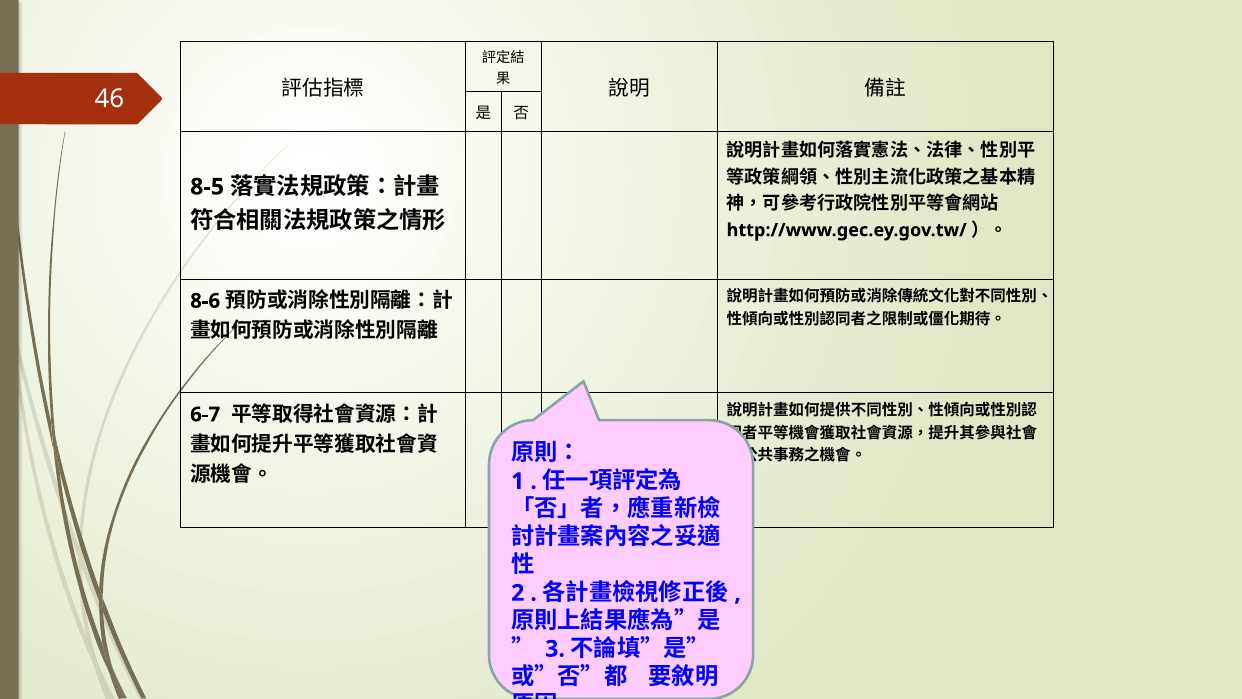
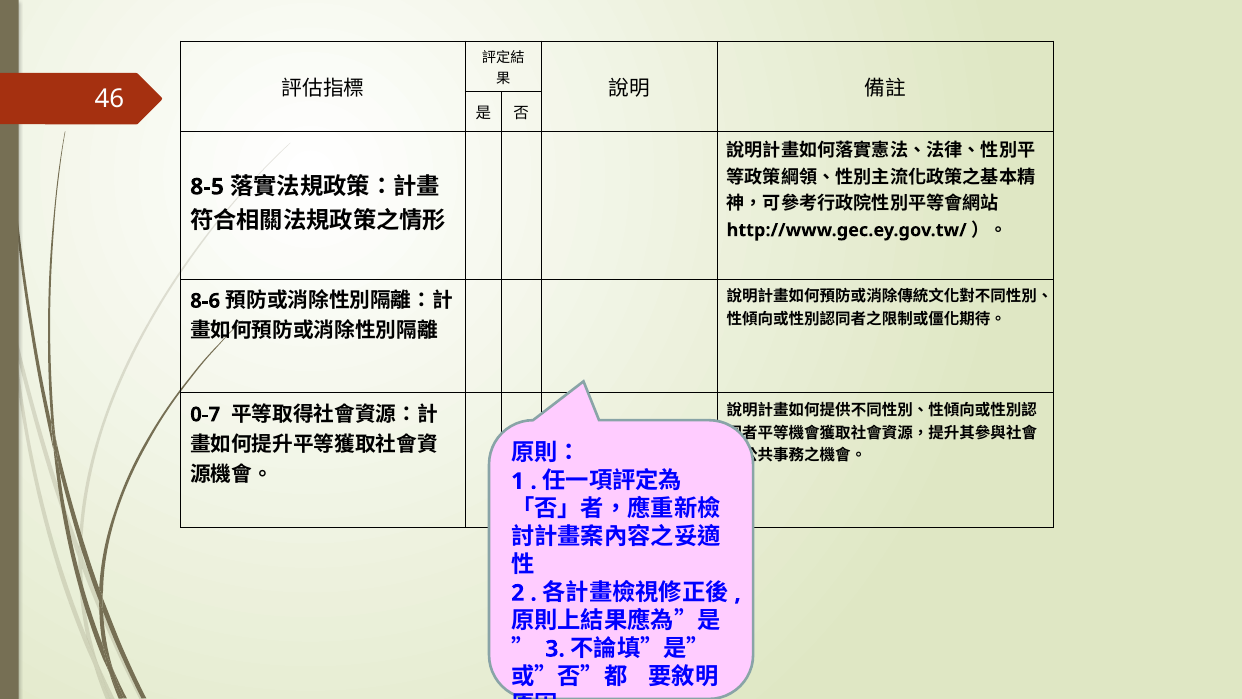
6-7: 6-7 -> 0-7 (205, 414)
